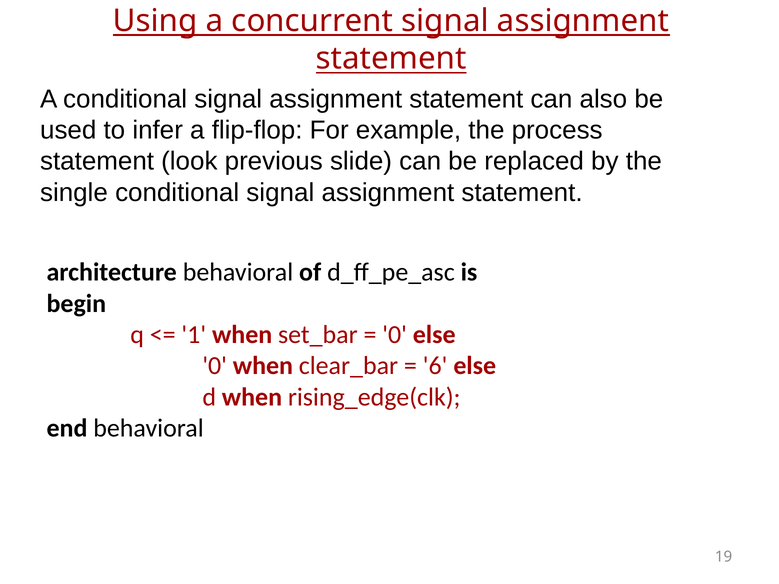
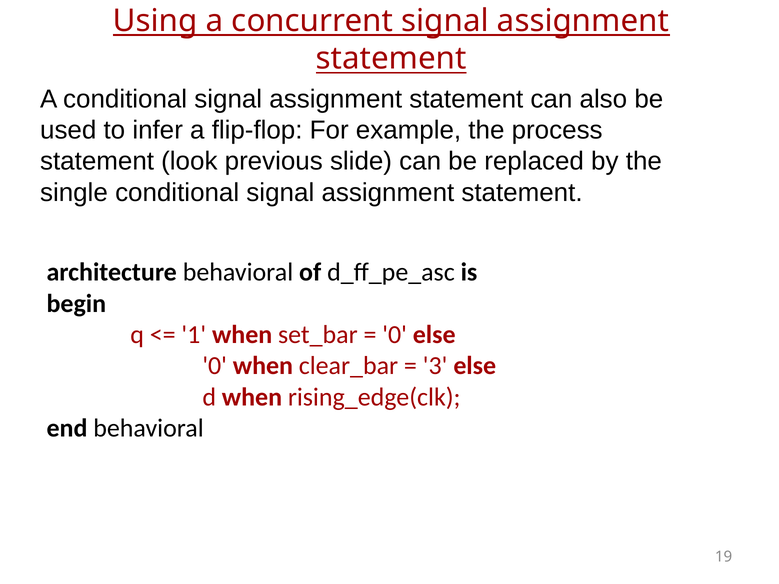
6: 6 -> 3 (435, 366)
